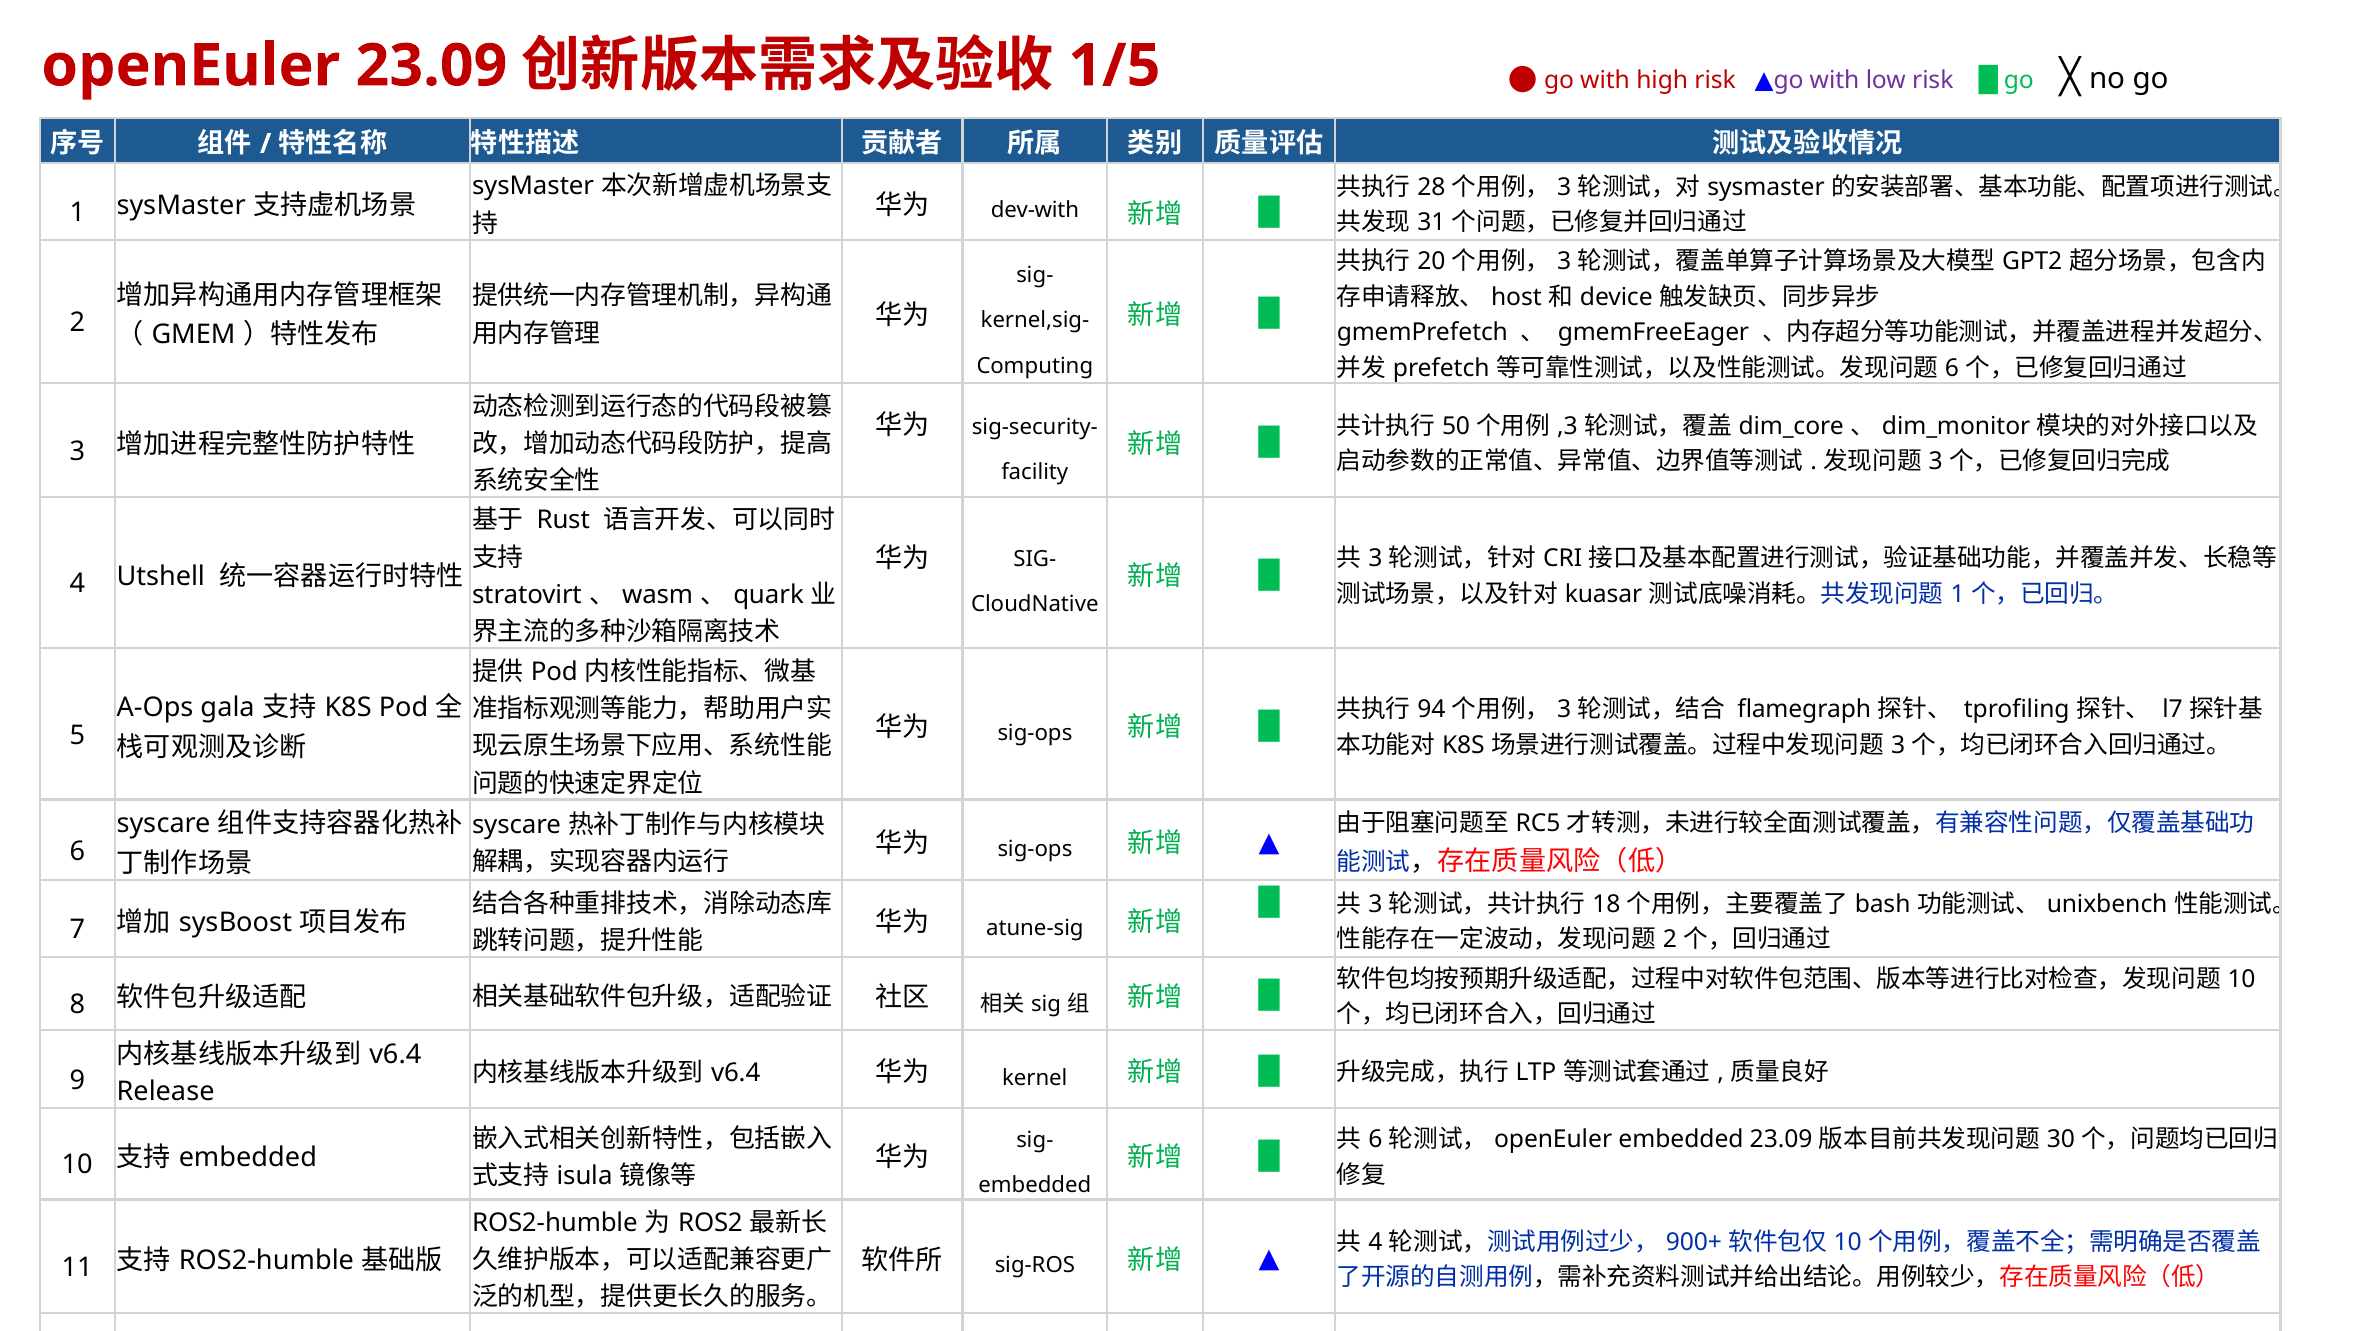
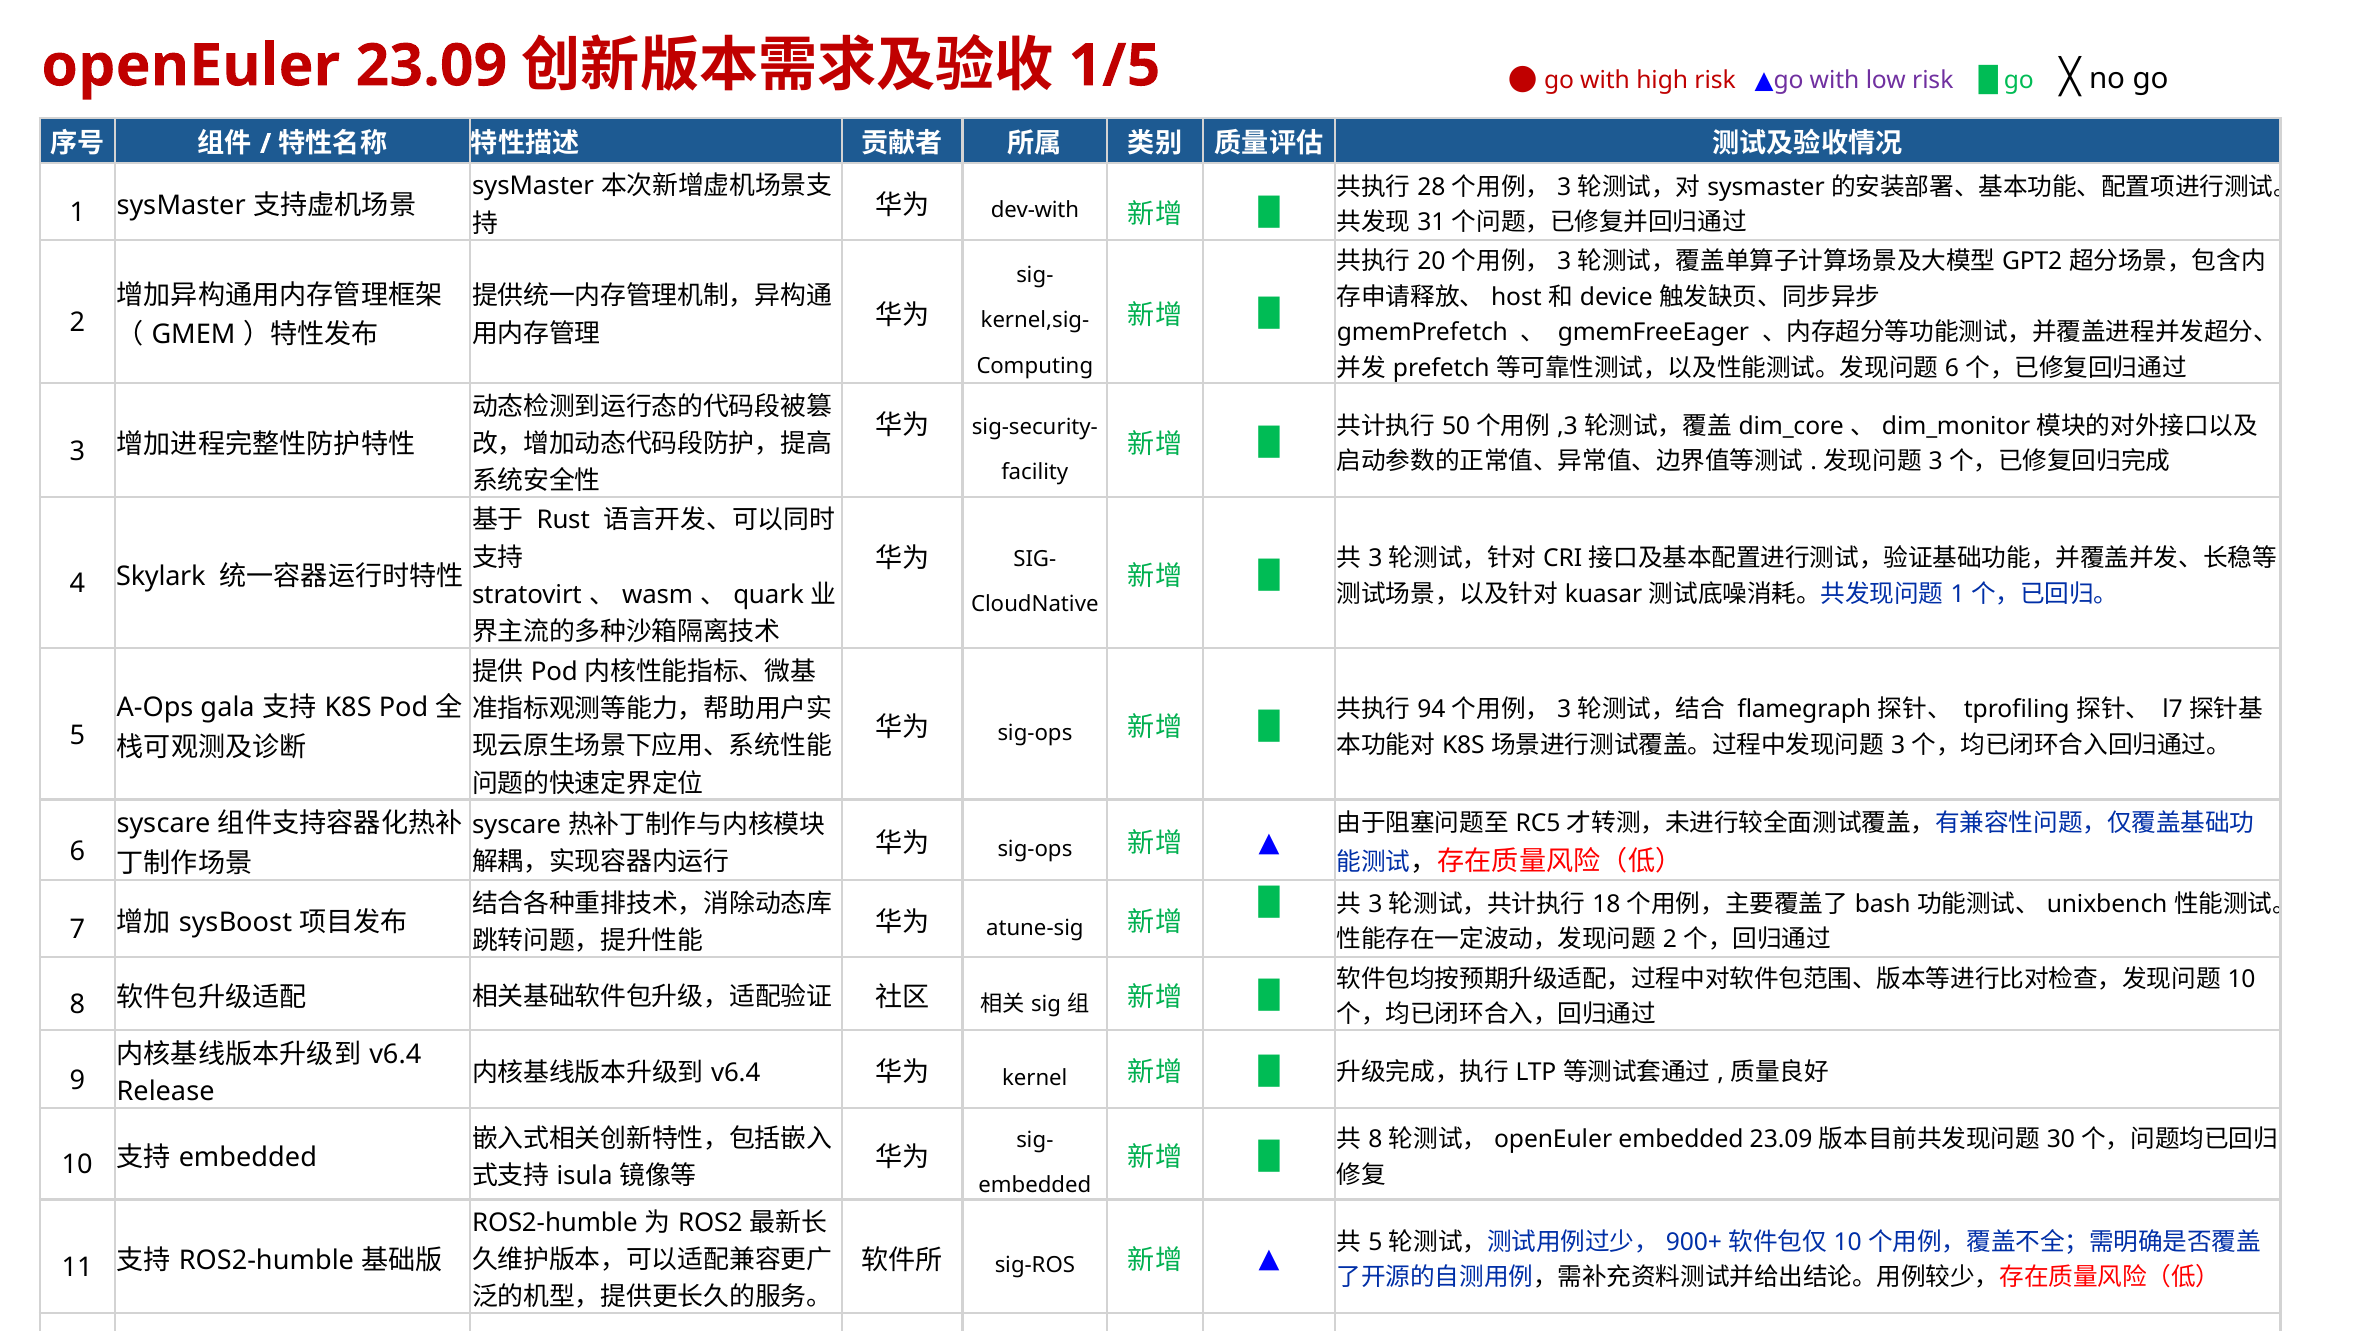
Utshell: Utshell -> Skylark (161, 577)
6: 6 -> 8 (1375, 1139)
4: 4 -> 5 (1375, 1242)
